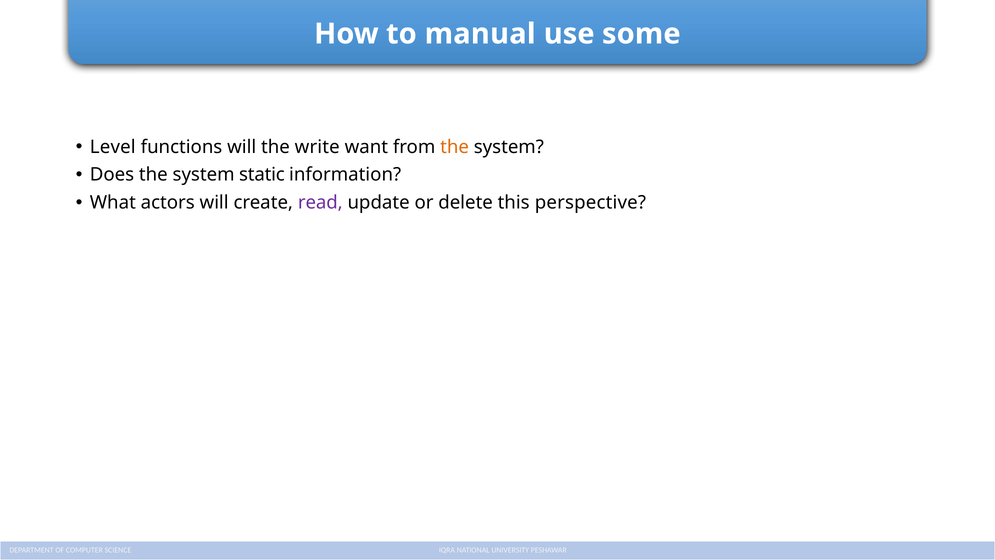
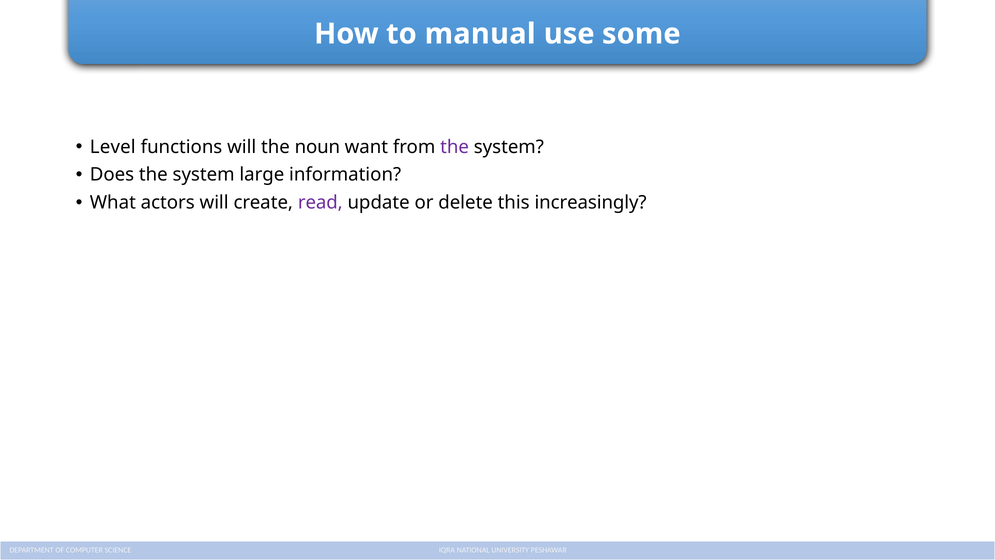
write: write -> noun (317, 147)
the colour: orange -> purple (455, 147)
static: static -> large (262, 175)
perspective: perspective -> increasingly (591, 203)
